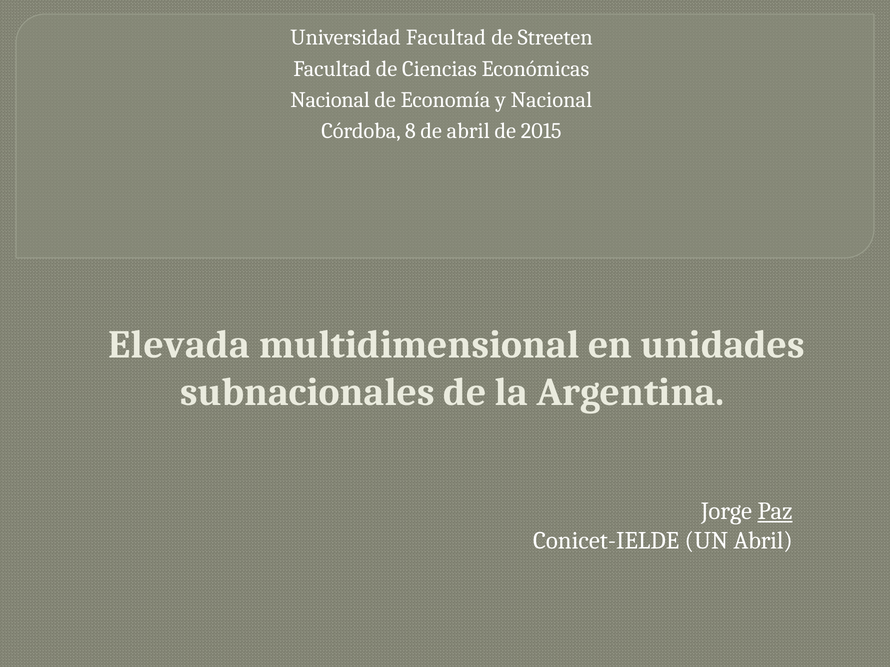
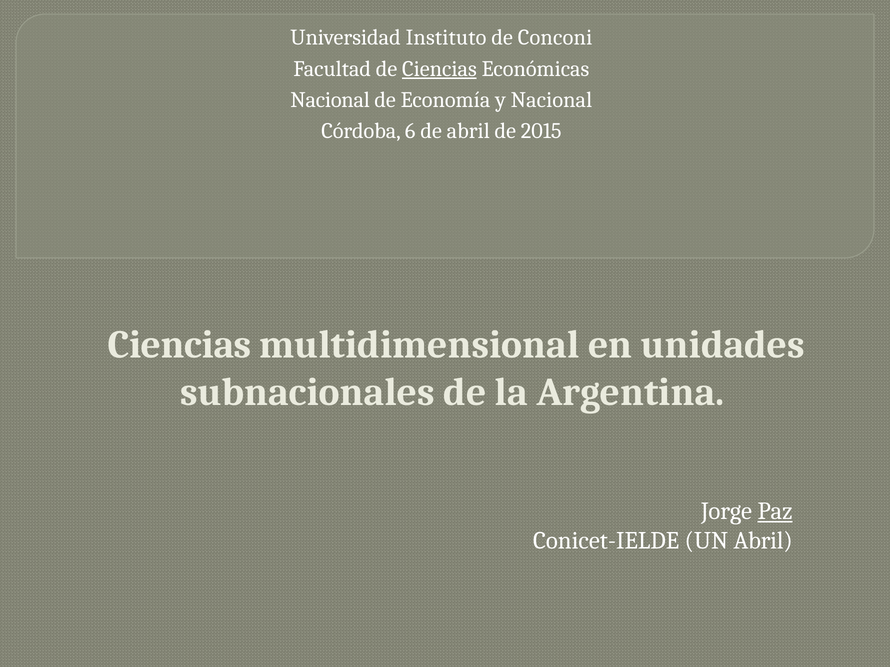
Universidad Facultad: Facultad -> Instituto (446, 38)
Streeten: Streeten -> Conconi (555, 38)
Ciencias underline: none -> present (439, 69)
8: 8 -> 6 (410, 131)
Elevada: Elevada -> Ciencias (180, 345)
